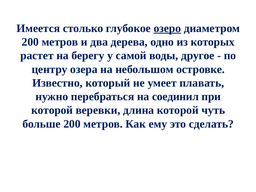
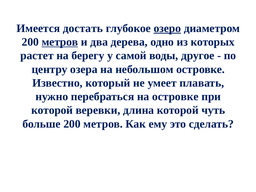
столько: столько -> достать (83, 28)
метров underline: none -> present (60, 42)
на соединил: соединил -> островке (175, 97)
